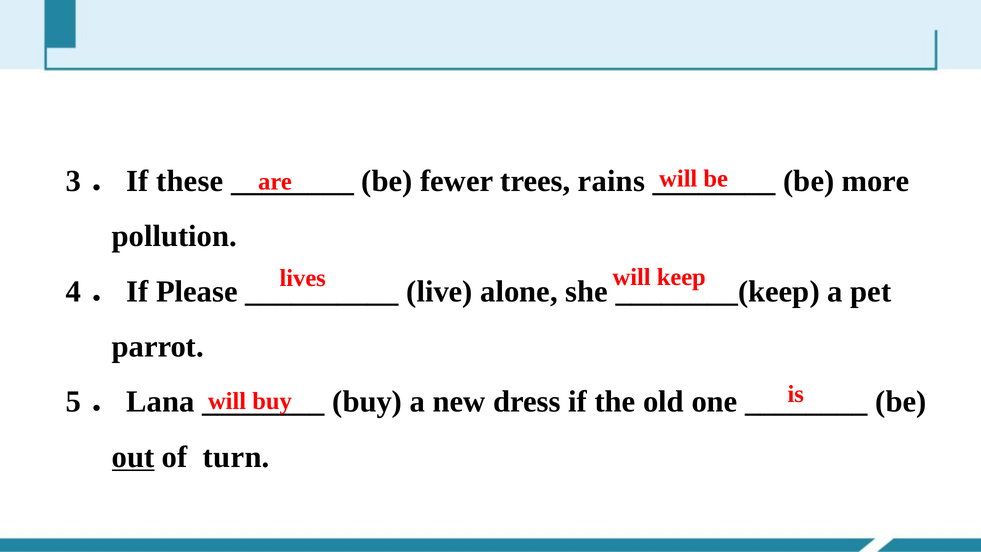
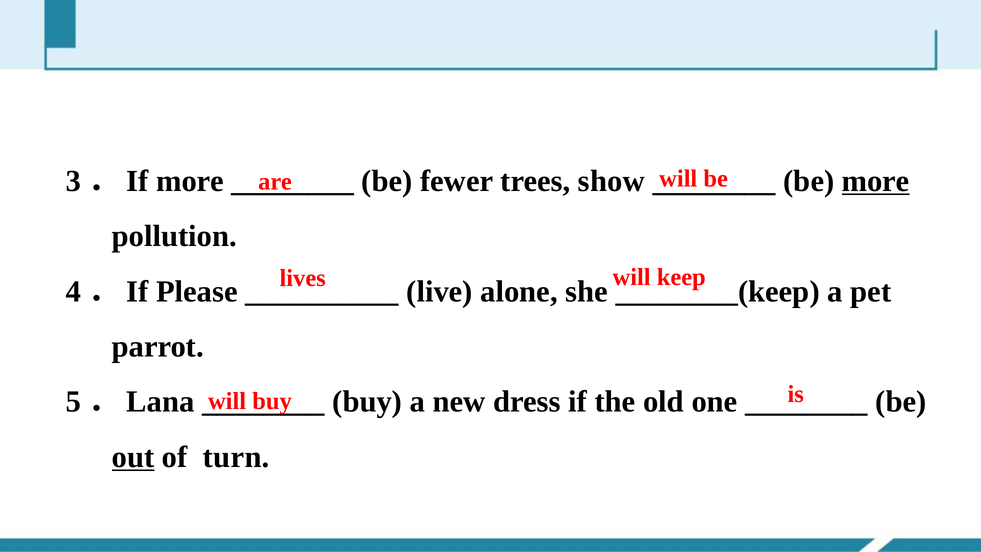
If these: these -> more (190, 181)
rains: rains -> show (611, 181)
more underline: none -> present (876, 181)
